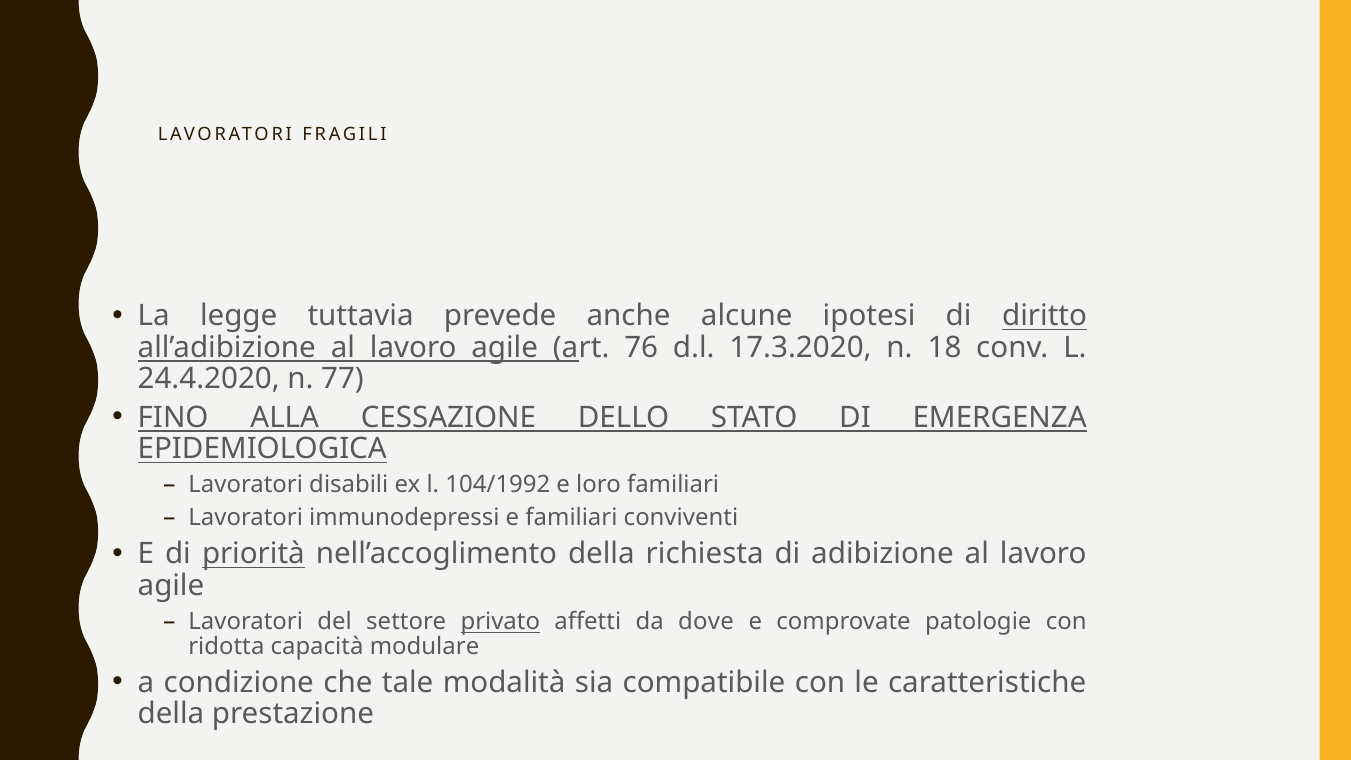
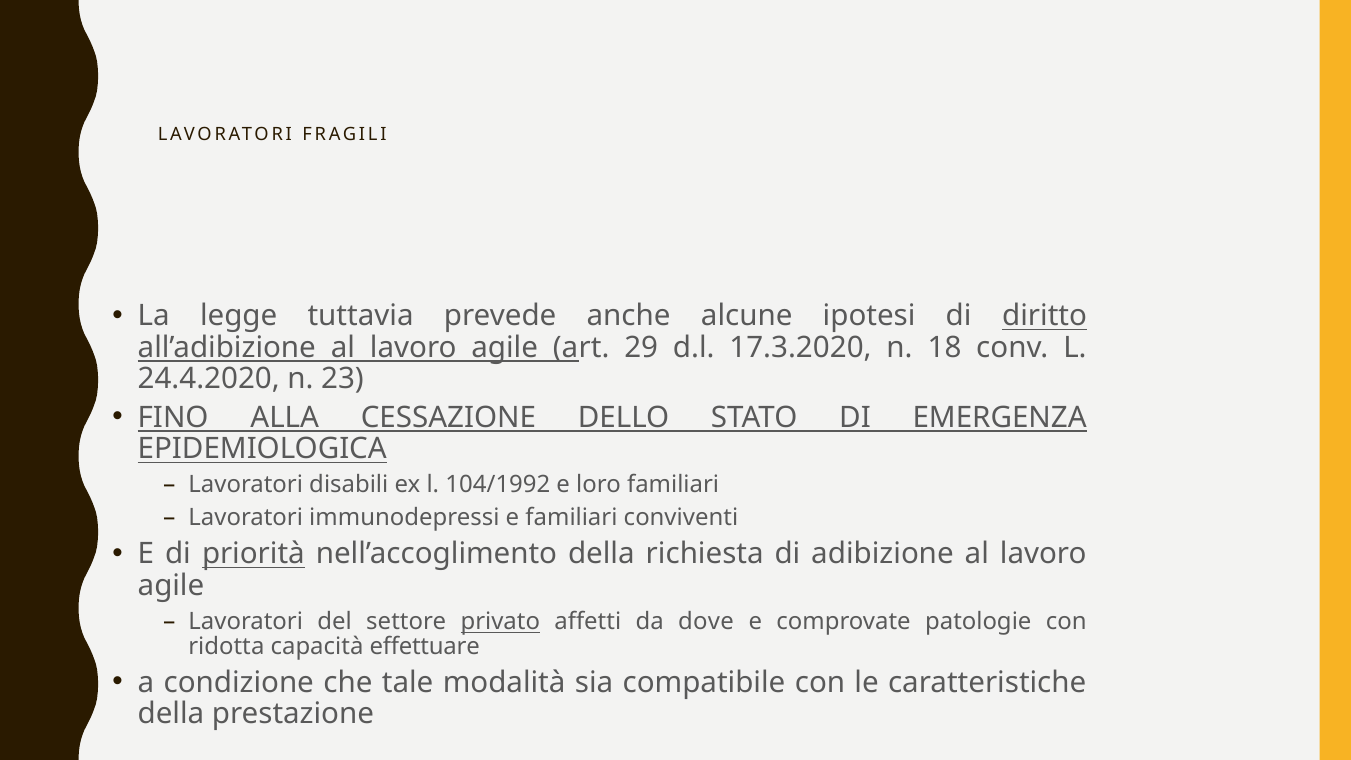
76: 76 -> 29 (641, 347)
77: 77 -> 23 (343, 379)
modulare: modulare -> effettuare (425, 647)
